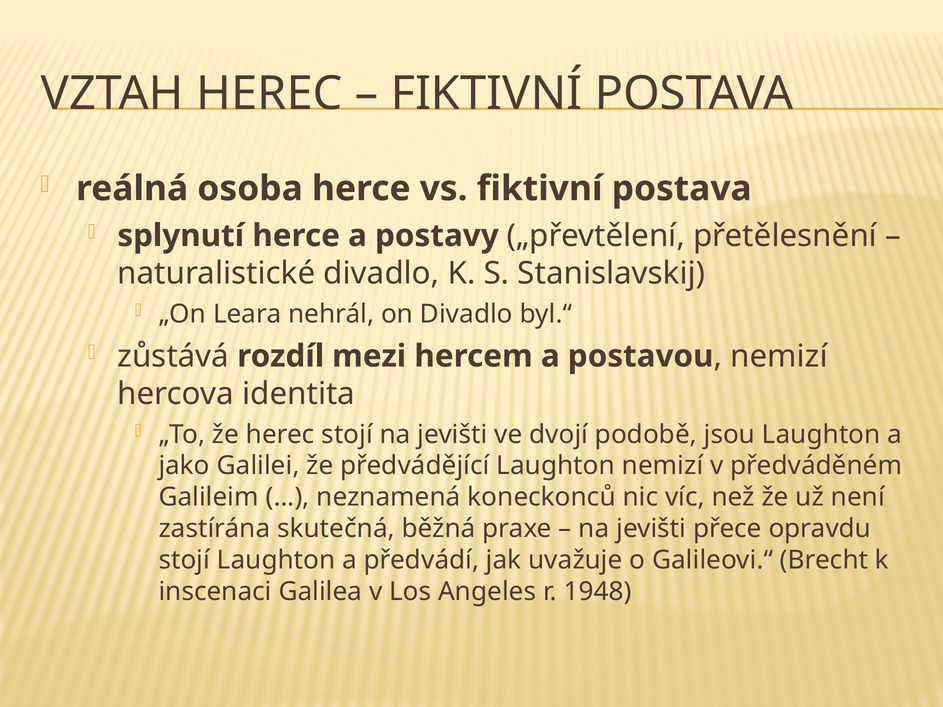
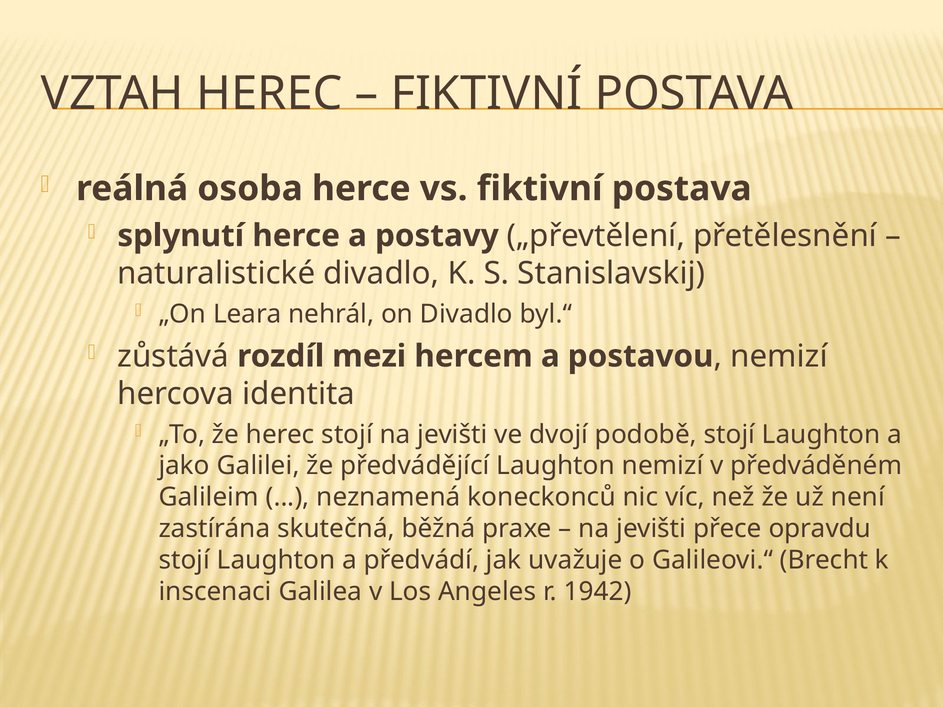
podobě jsou: jsou -> stojí (729, 435)
1948: 1948 -> 1942 (598, 592)
